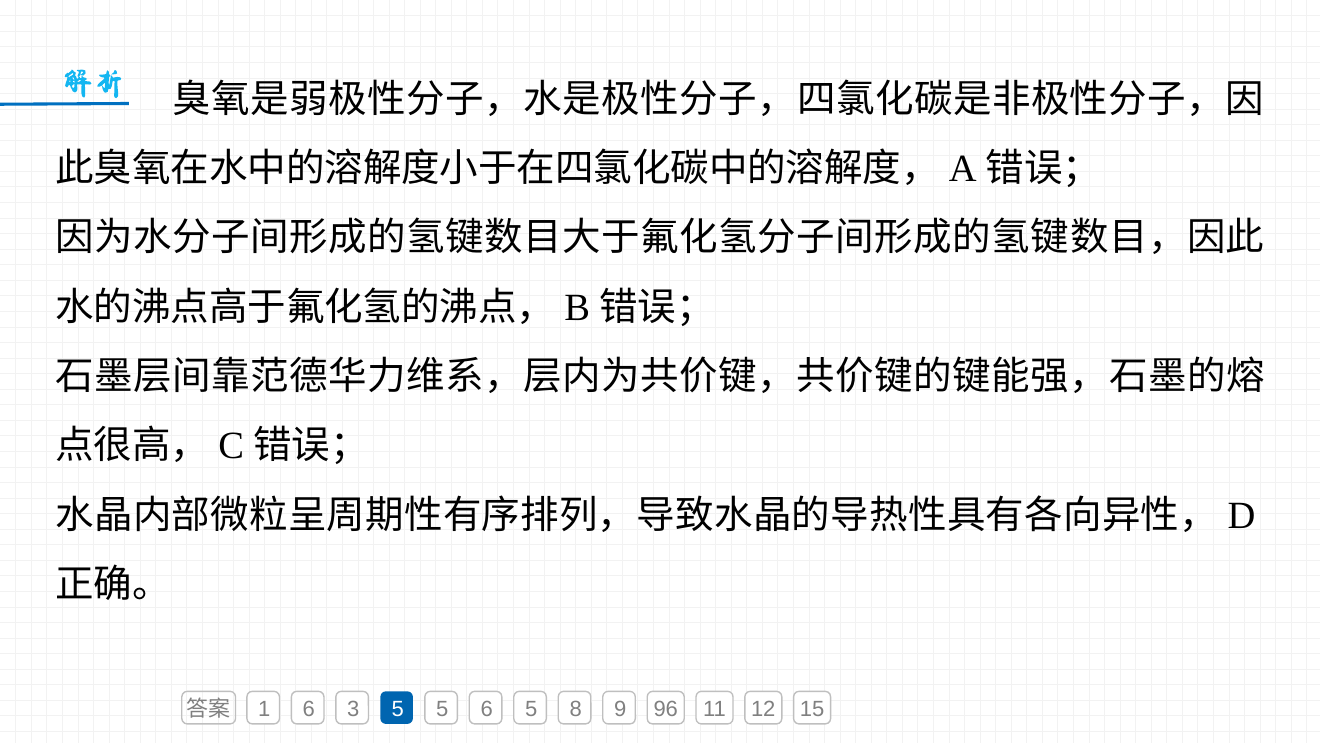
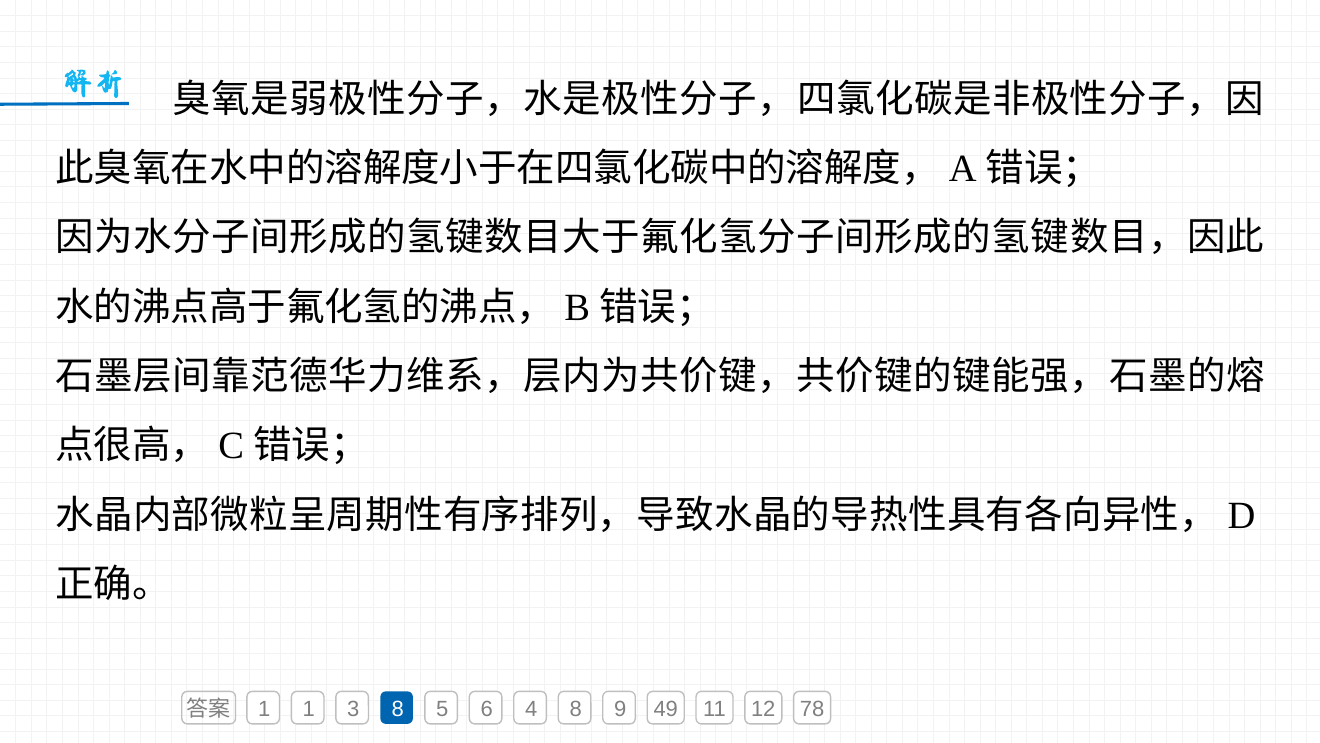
1 6: 6 -> 1 (309, 709)
3 5: 5 -> 8 (398, 709)
6 5: 5 -> 4 (531, 709)
96: 96 -> 49 (666, 709)
15: 15 -> 78 (812, 709)
